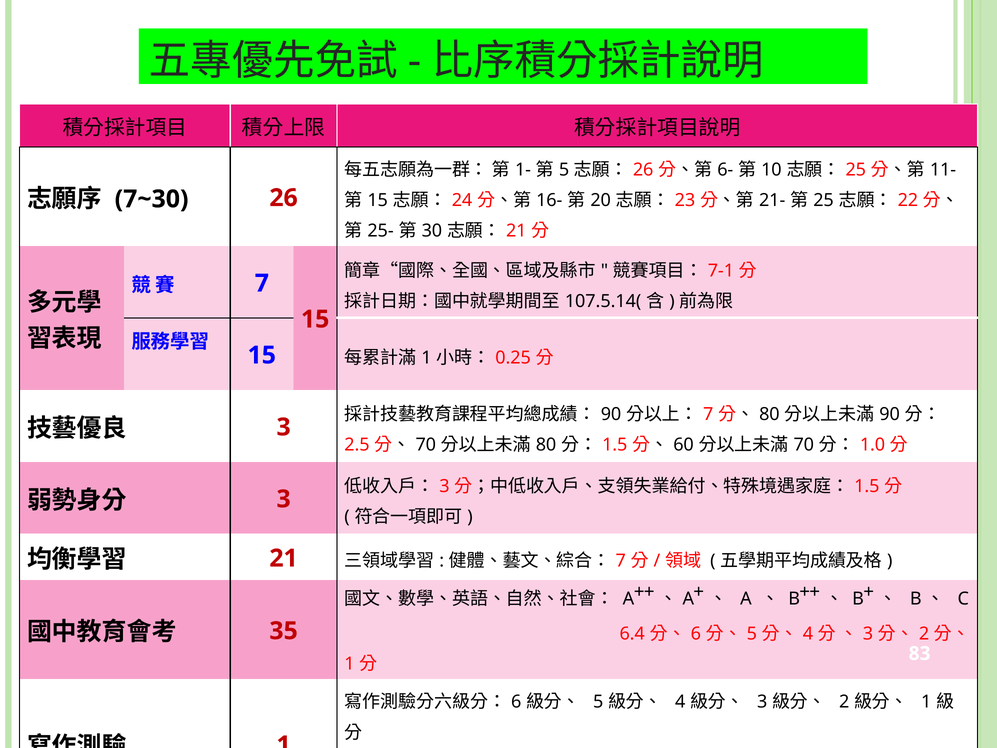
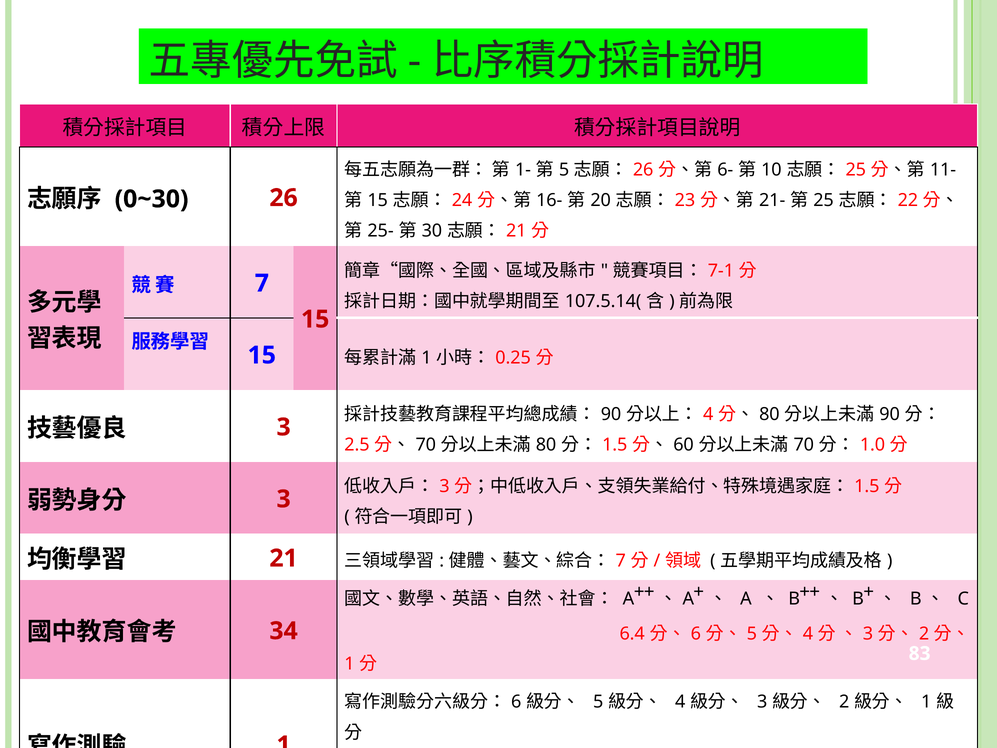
7~30: 7~30 -> 0~30 (152, 199)
7: 7 -> 4 (708, 414)
35: 35 -> 34 (284, 631)
